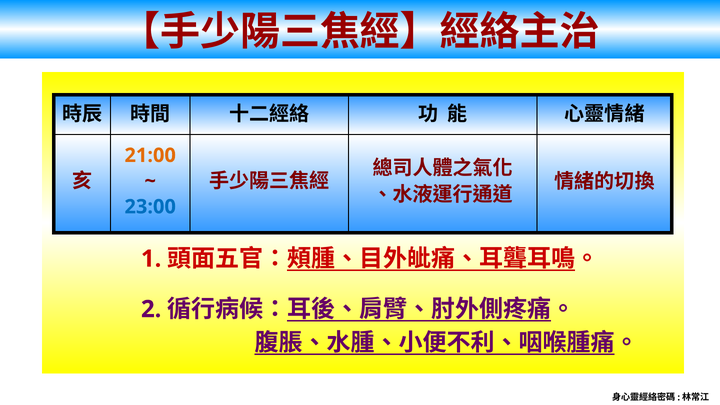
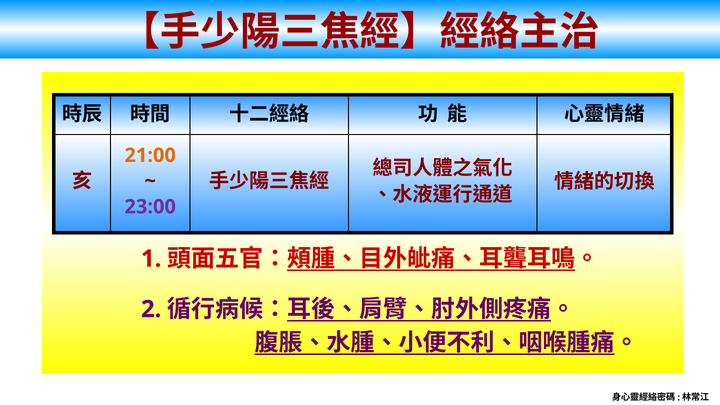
23:00 colour: blue -> purple (150, 207)
